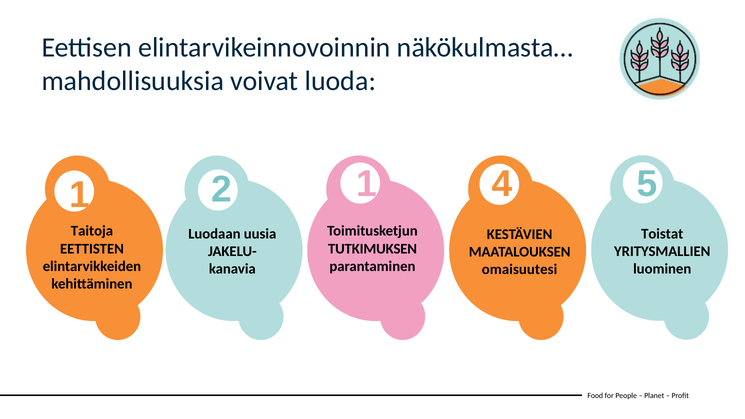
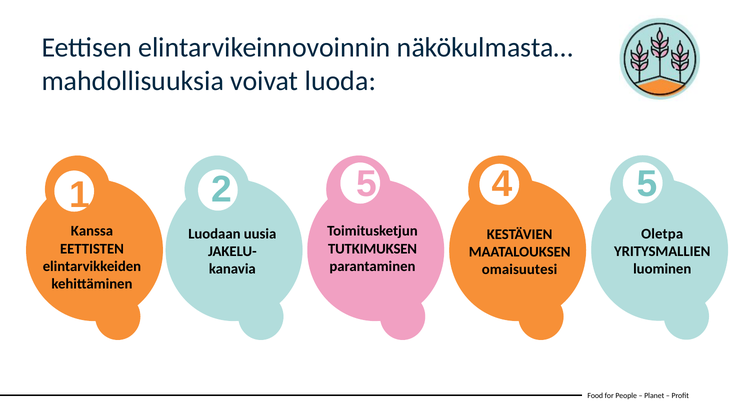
2 1: 1 -> 5 (367, 184)
Taitoja: Taitoja -> Kanssa (92, 231)
Toistat: Toistat -> Oletpa (662, 234)
